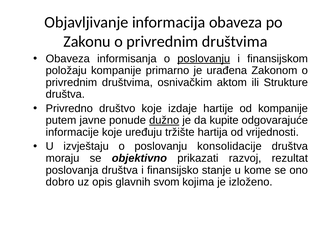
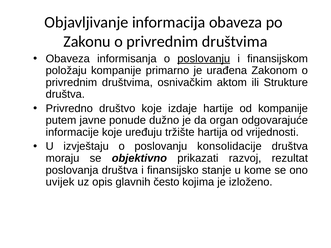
dužno underline: present -> none (164, 120)
kupite: kupite -> organ (224, 120)
dobro: dobro -> uvijek (60, 182)
svom: svom -> često (166, 182)
